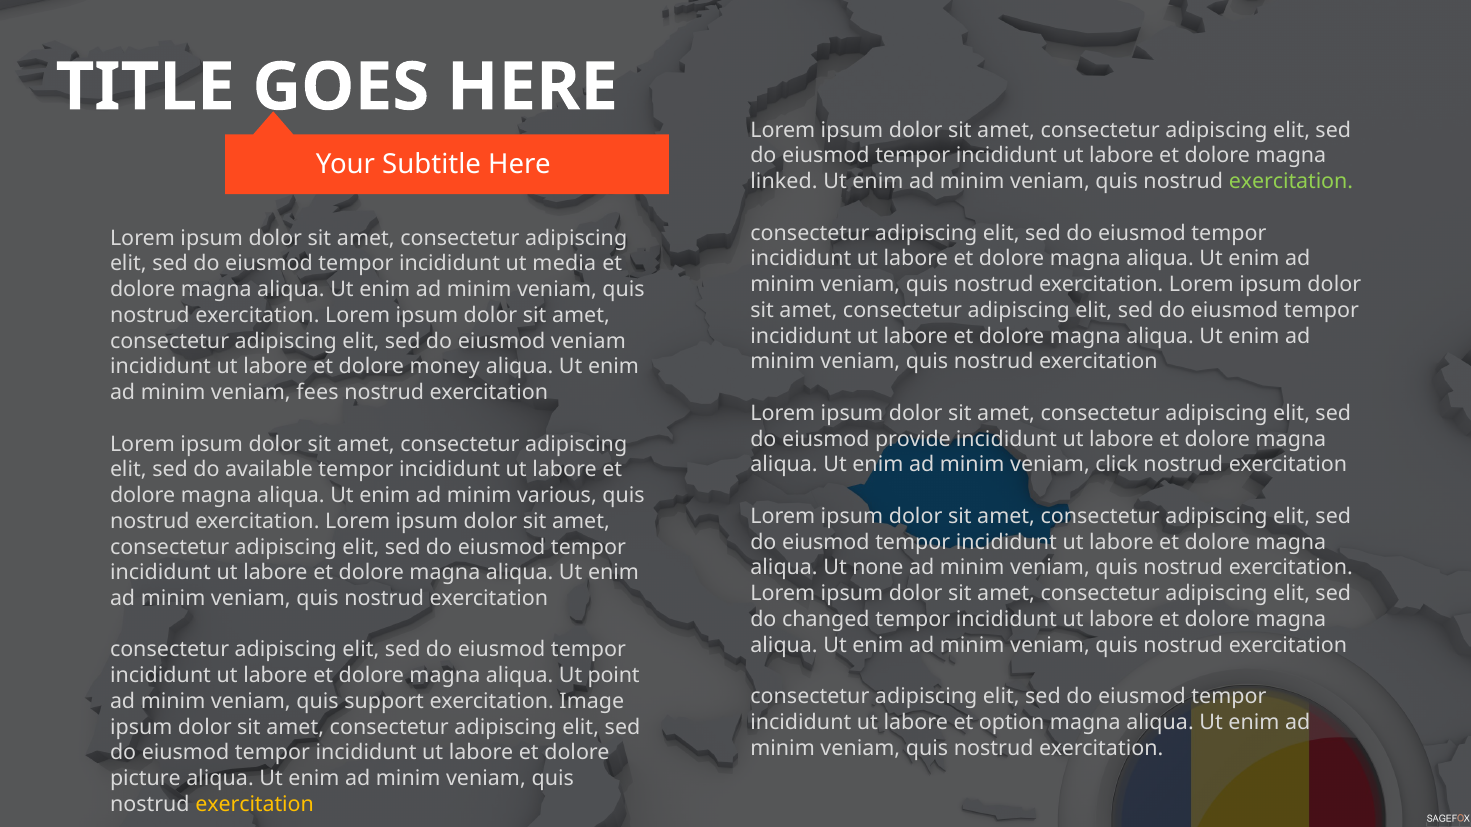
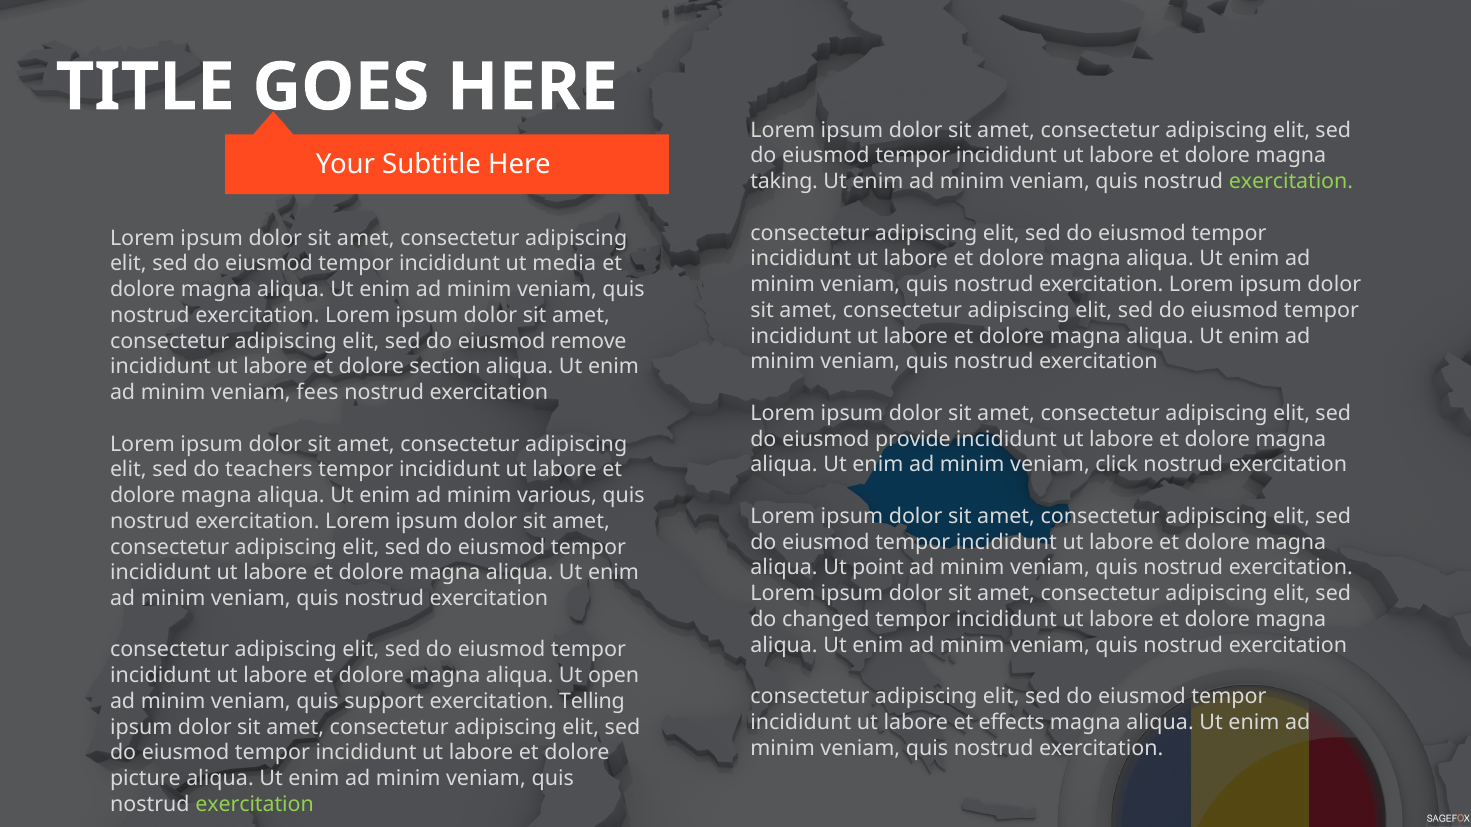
linked: linked -> taking (784, 182)
eiusmod veniam: veniam -> remove (589, 341)
money: money -> section (445, 367)
available: available -> teachers (269, 470)
none: none -> point (878, 568)
point: point -> open (614, 676)
Image: Image -> Telling (592, 702)
option: option -> effects (1012, 723)
exercitation colour: yellow -> light green (255, 805)
